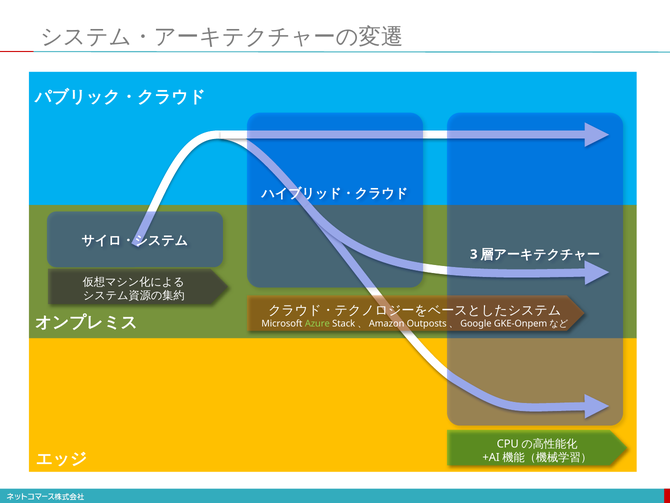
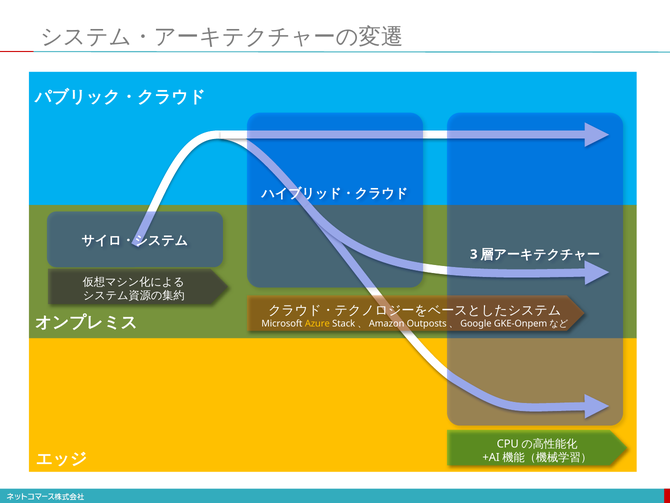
Azure colour: light green -> yellow (317, 323)
